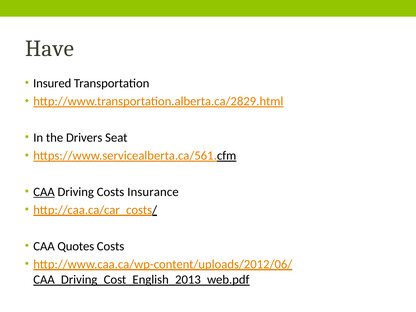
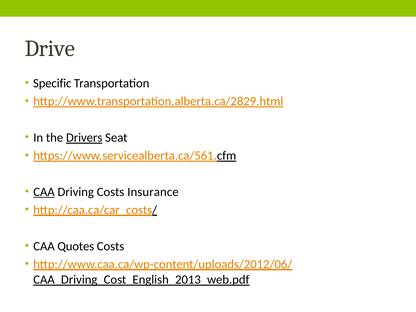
Have: Have -> Drive (50, 48)
Insured: Insured -> Specific (52, 83)
Drivers underline: none -> present (84, 138)
